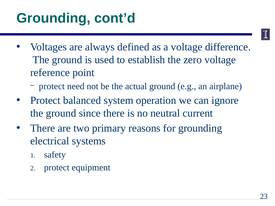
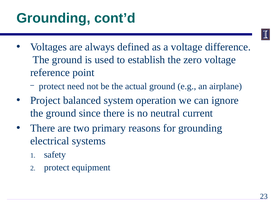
Protect: Protect -> Project (45, 101)
